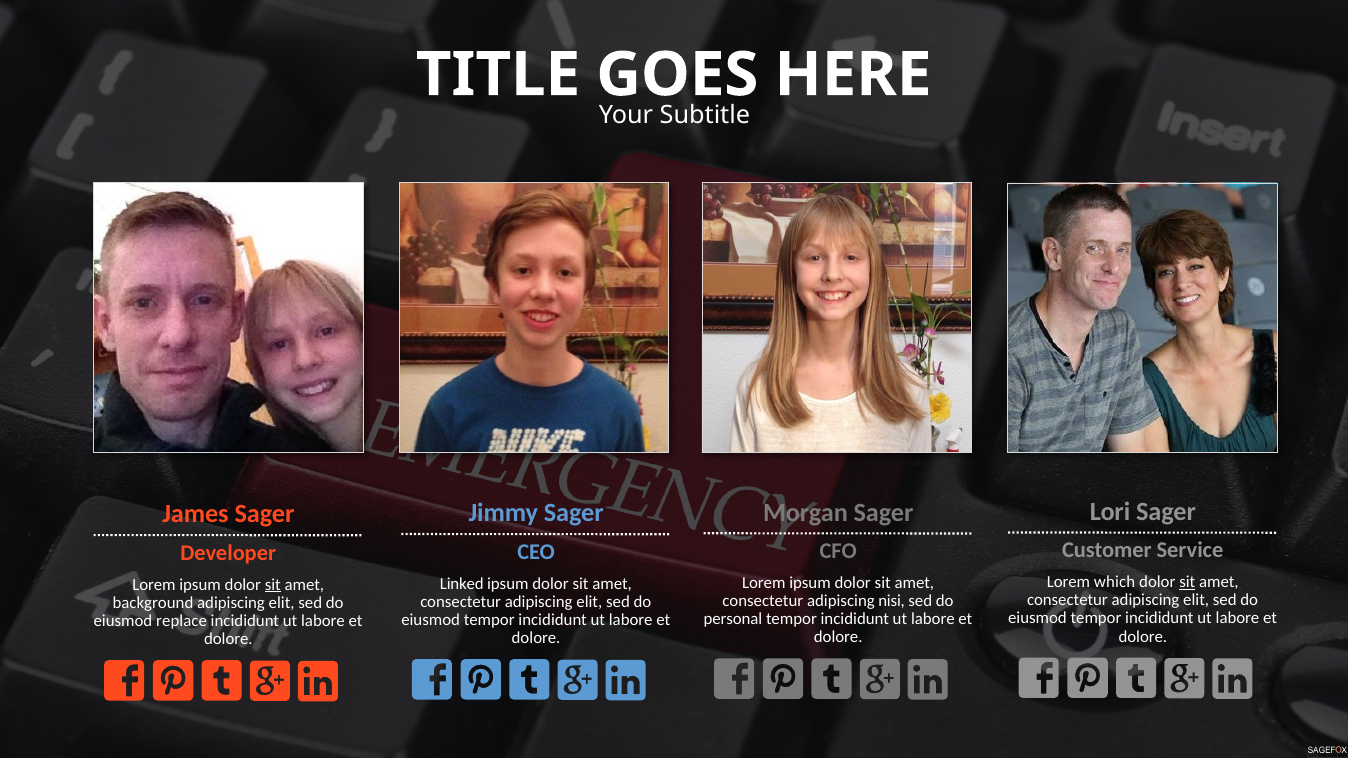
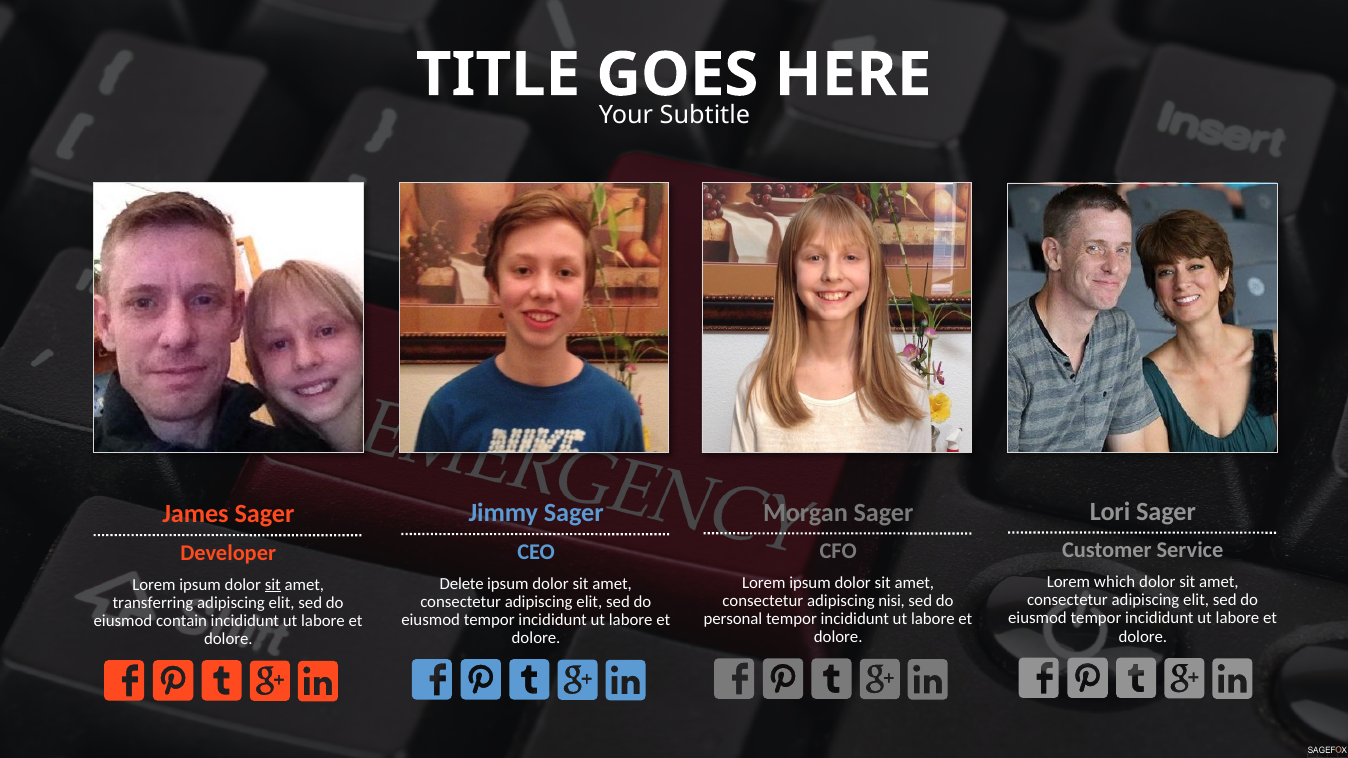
sit underline: present -> none (1187, 582)
Linked: Linked -> Delete (462, 584)
background: background -> transferring (153, 603)
replace: replace -> contain (182, 621)
